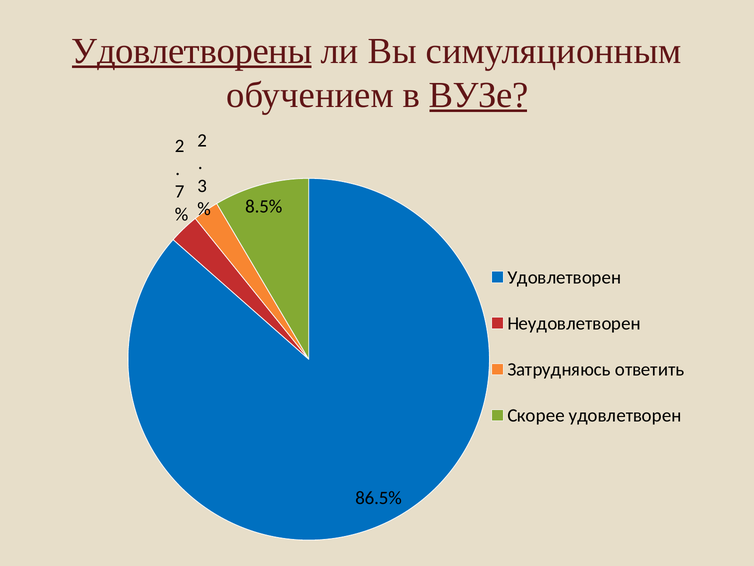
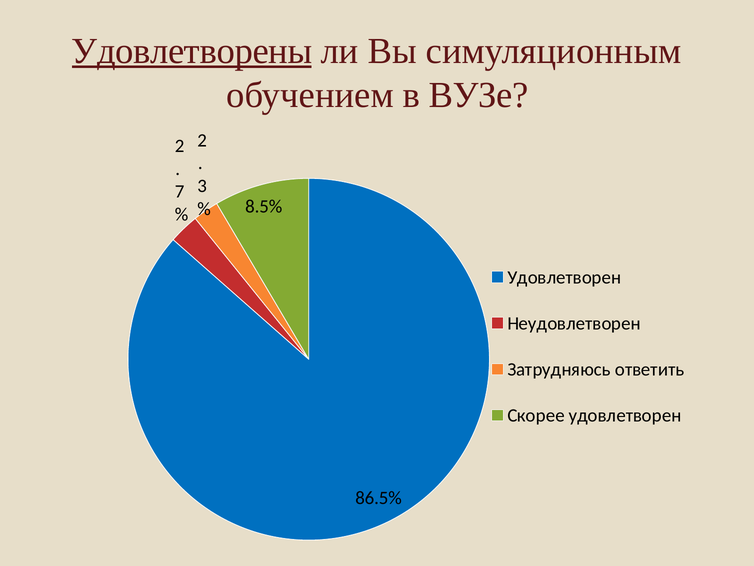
ВУЗе underline: present -> none (478, 95)
